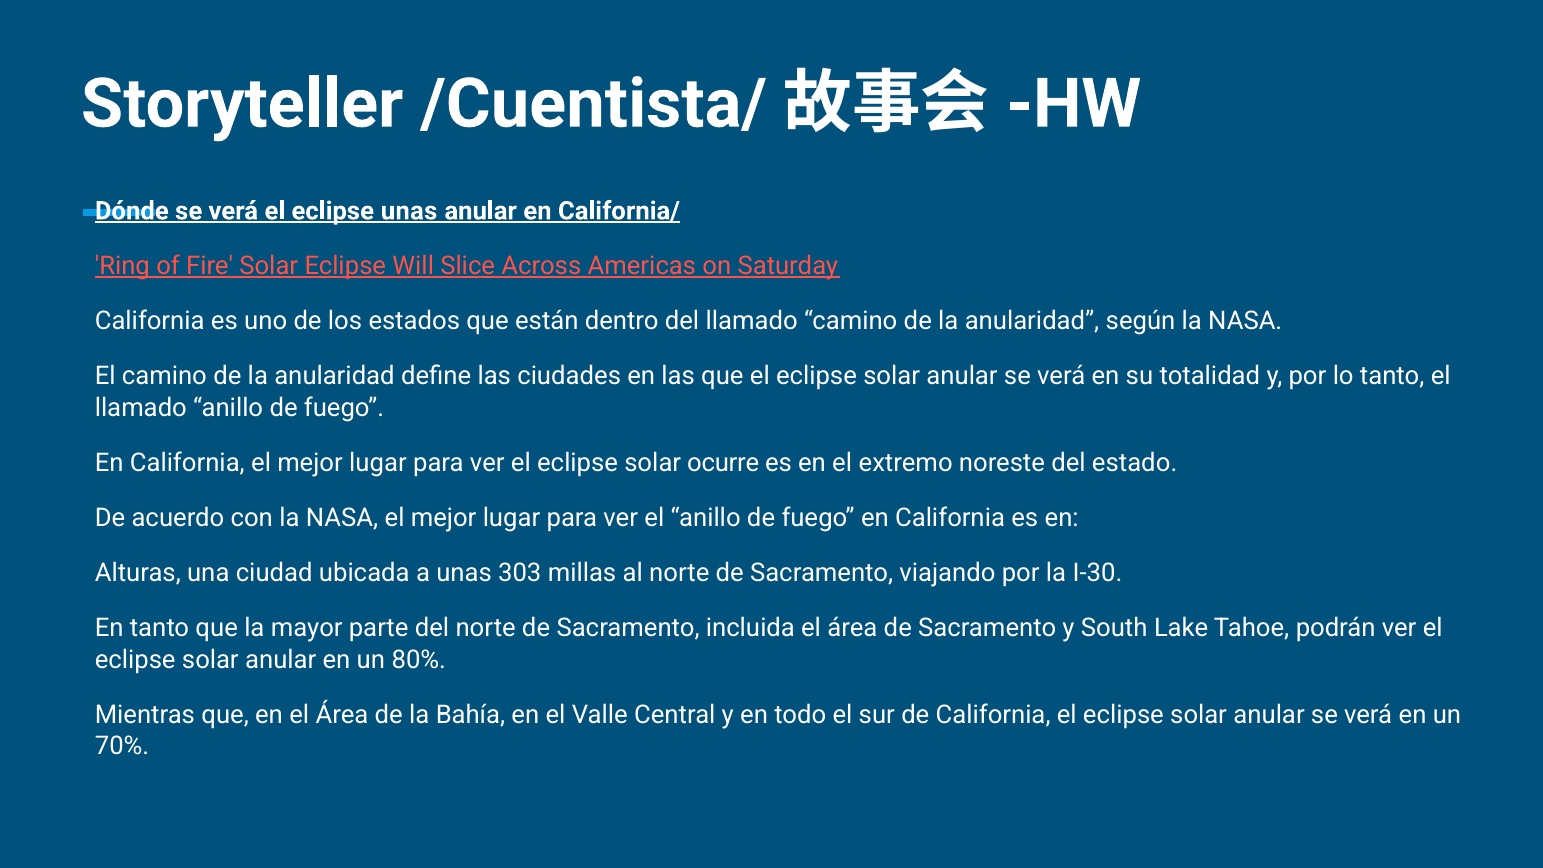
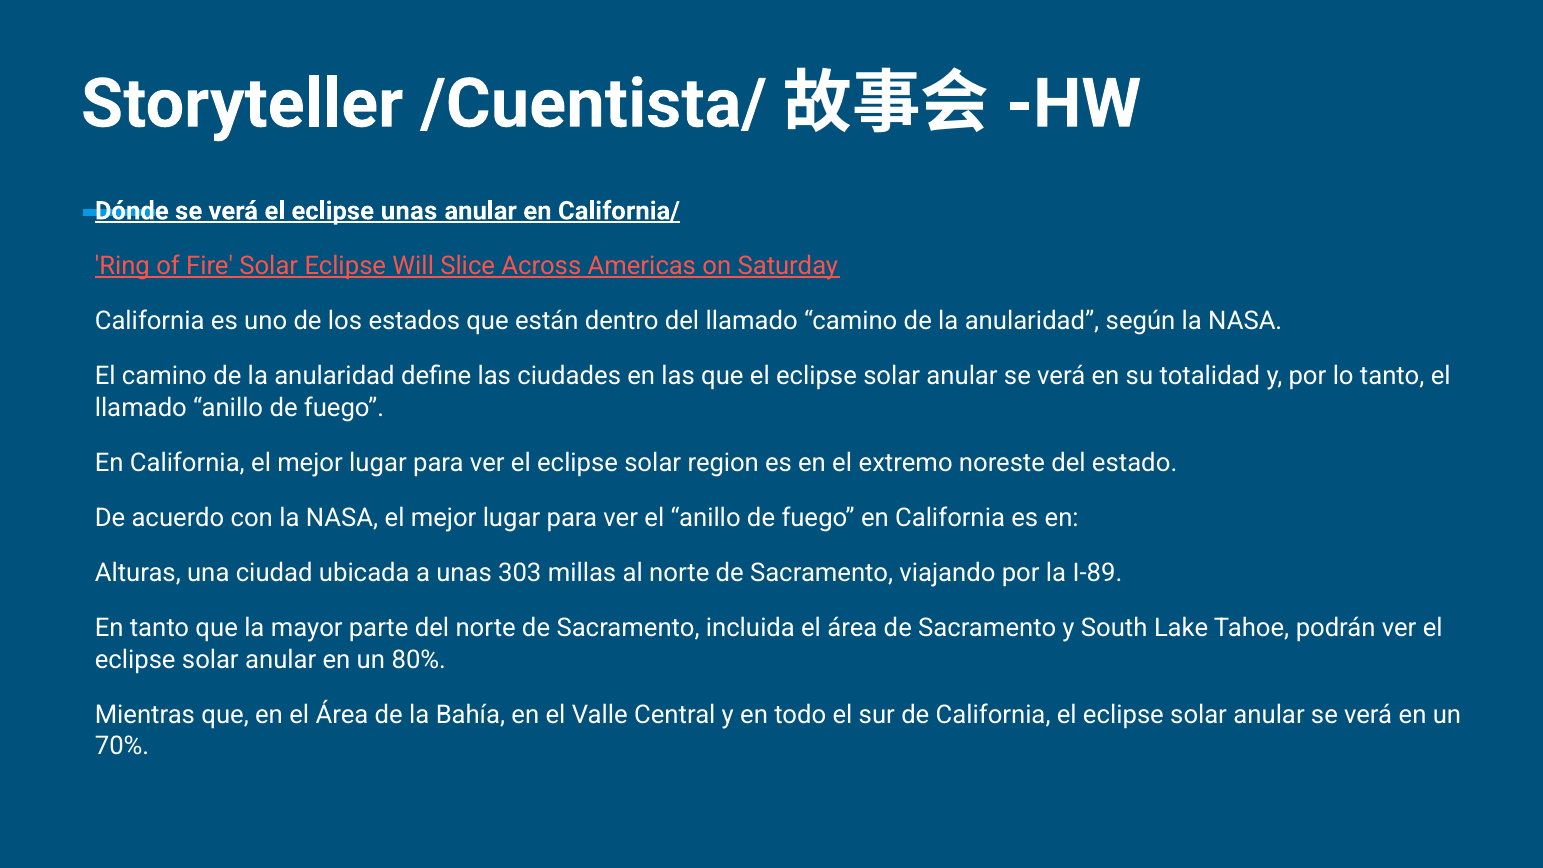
ocurre: ocurre -> region (723, 463)
I-30: I-30 -> I-89 (1097, 573)
